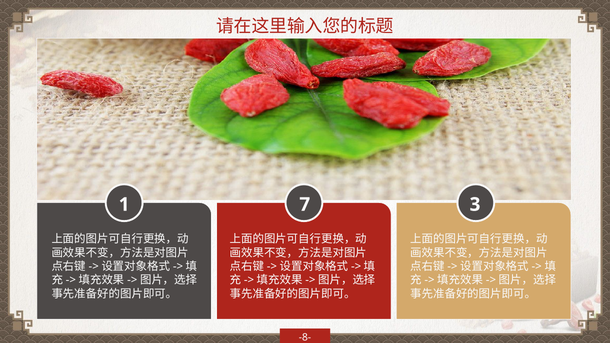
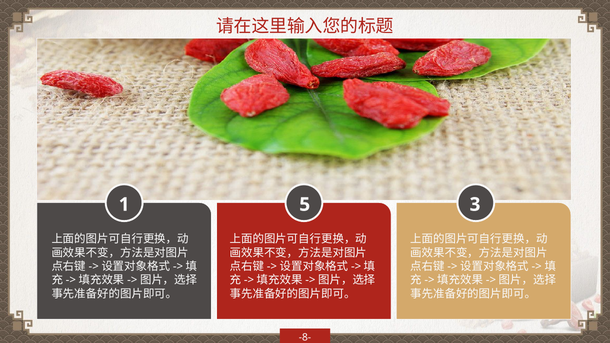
7: 7 -> 5 (305, 205)
